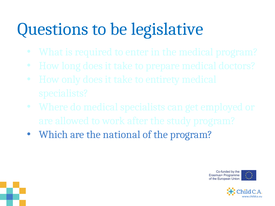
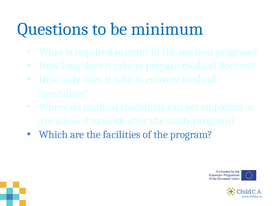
legislative: legislative -> minimum (167, 29)
national: national -> facilities (122, 135)
